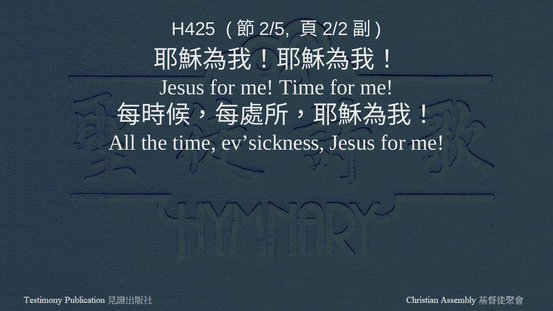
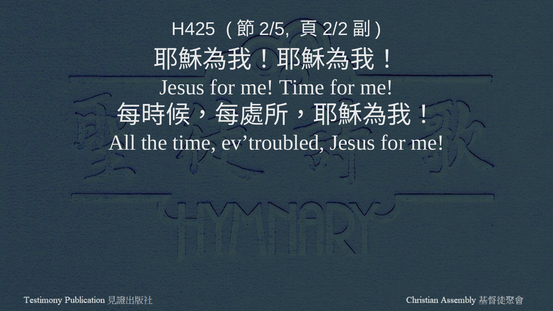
ev’sickness: ev’sickness -> ev’troubled (273, 143)
